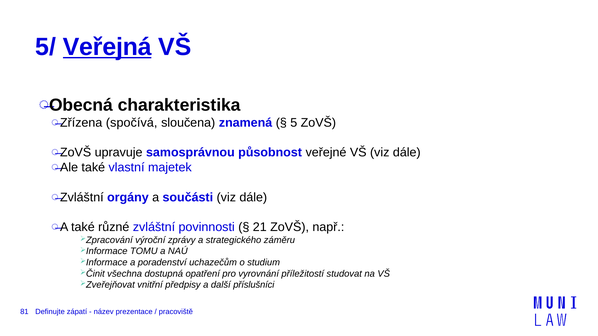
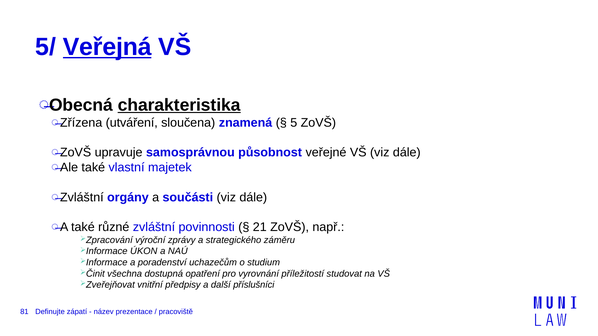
charakteristika underline: none -> present (179, 105)
spočívá: spočívá -> utváření (132, 123)
TOMU: TOMU -> ÚKON (144, 252)
